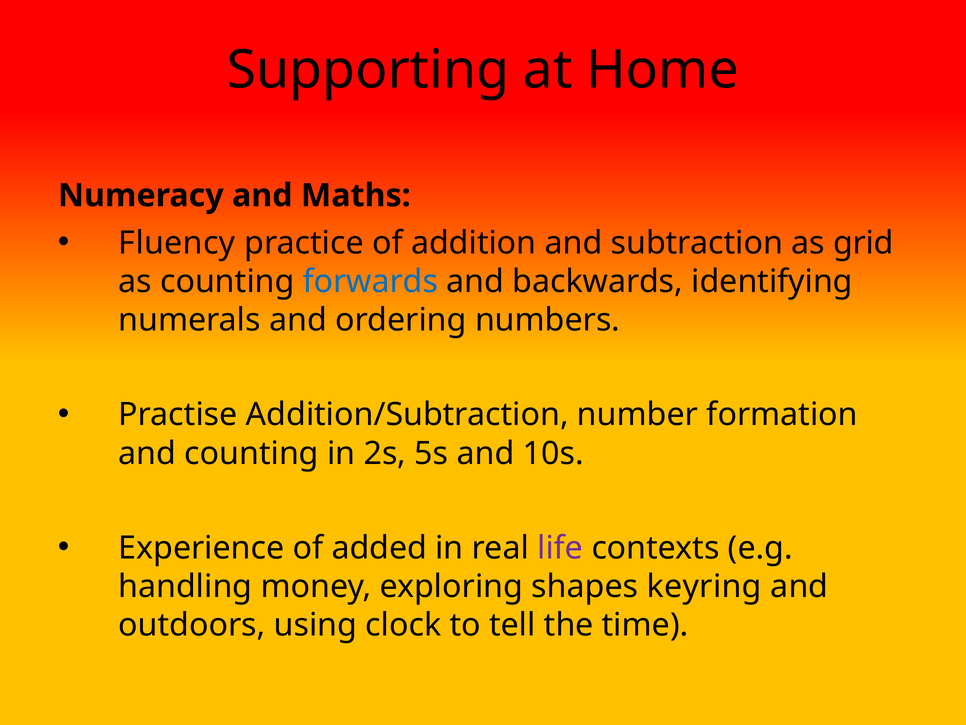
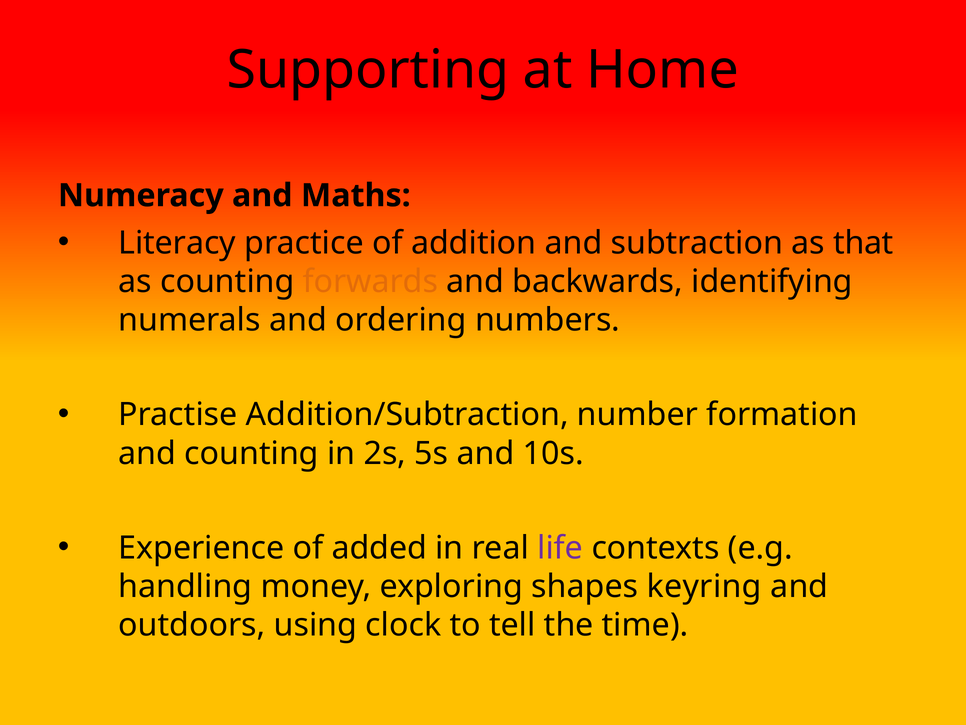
Fluency: Fluency -> Literacy (177, 243)
grid: grid -> that (863, 243)
forwards colour: blue -> orange (370, 281)
